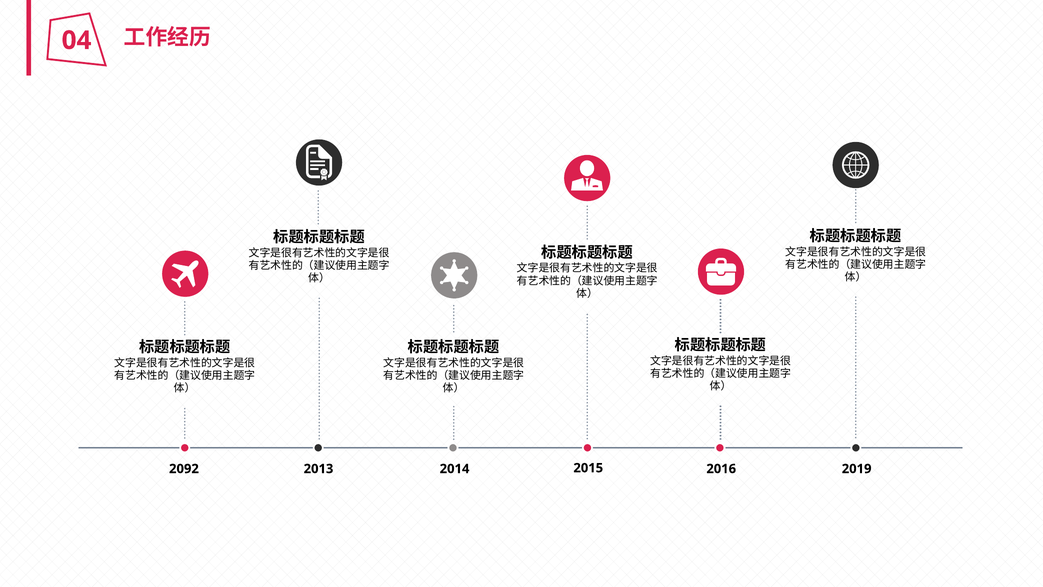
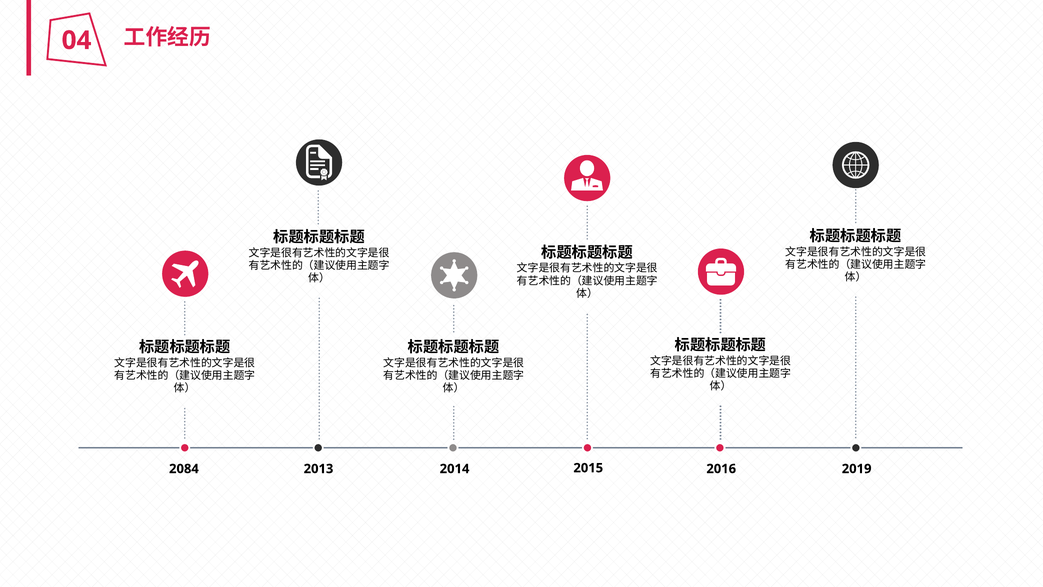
2092: 2092 -> 2084 (184, 469)
